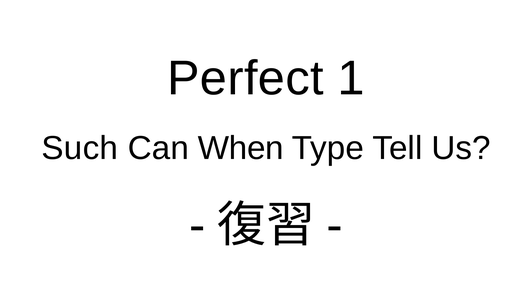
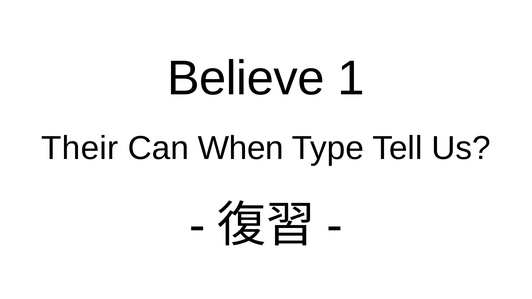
Perfect: Perfect -> Believe (246, 78)
Such: Such -> Their (80, 148)
